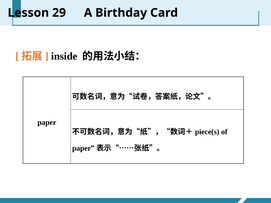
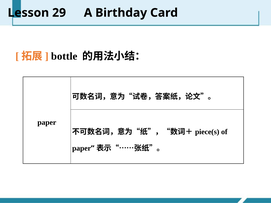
inside: inside -> bottle (64, 56)
